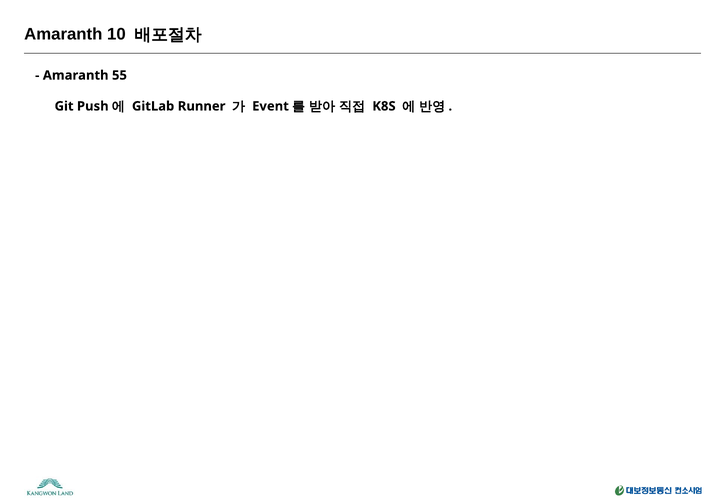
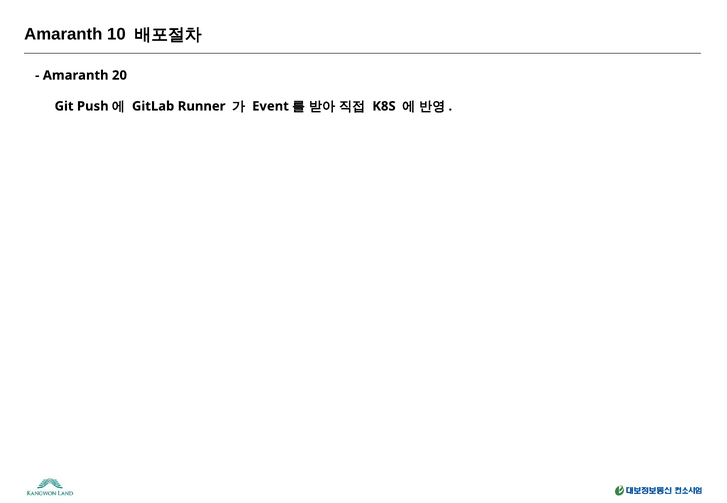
55: 55 -> 20 (119, 75)
